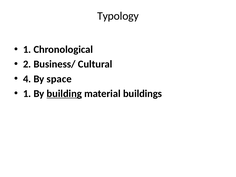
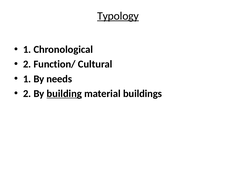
Typology underline: none -> present (118, 16)
Business/: Business/ -> Function/ (55, 64)
4: 4 -> 1 (27, 79)
space: space -> needs (59, 79)
1: 1 -> 2 (27, 94)
